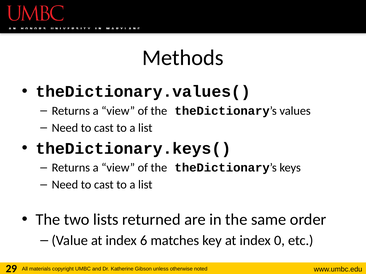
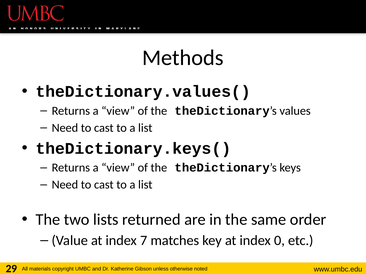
6: 6 -> 7 (144, 241)
